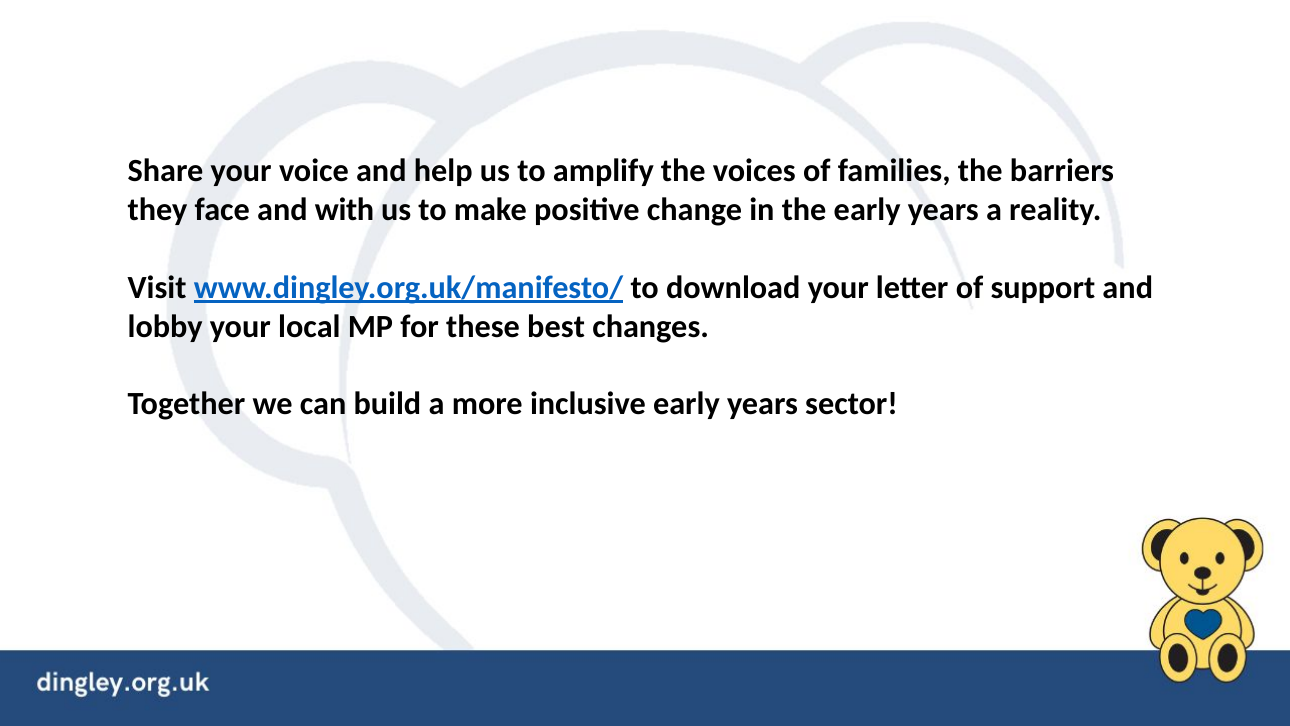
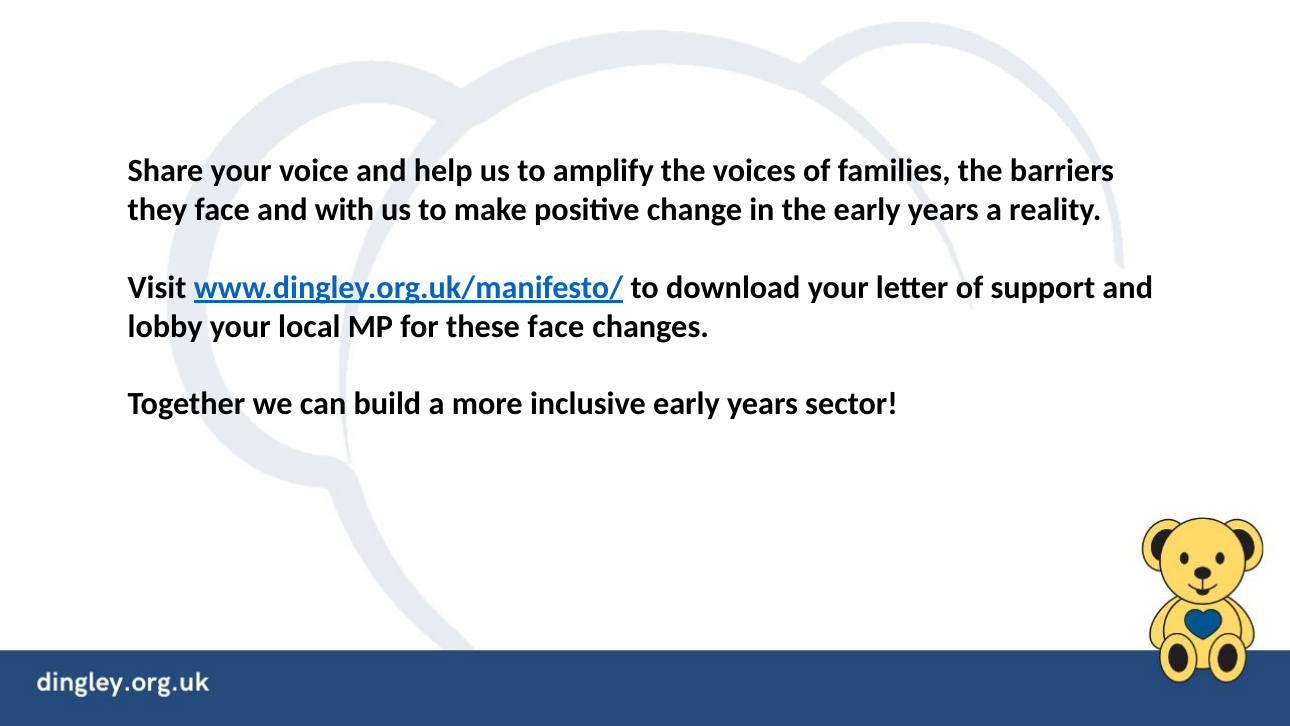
these best: best -> face (556, 327)
